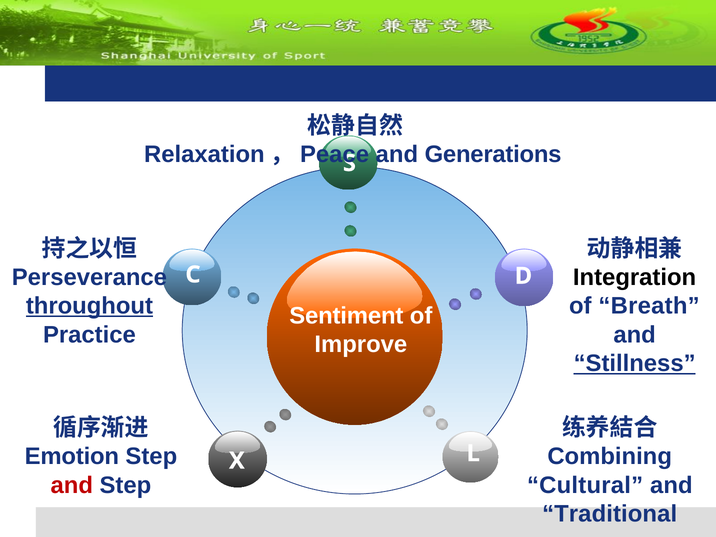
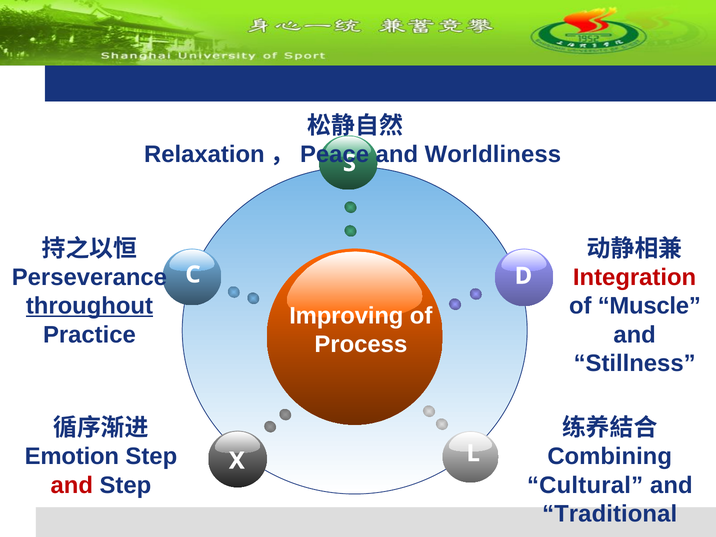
Generations: Generations -> Worldliness (493, 154)
Integration colour: black -> red (635, 277)
Breath: Breath -> Muscle (649, 306)
Sentiment: Sentiment -> Improving (346, 316)
Improve: Improve -> Process (361, 345)
Stillness underline: present -> none (635, 363)
